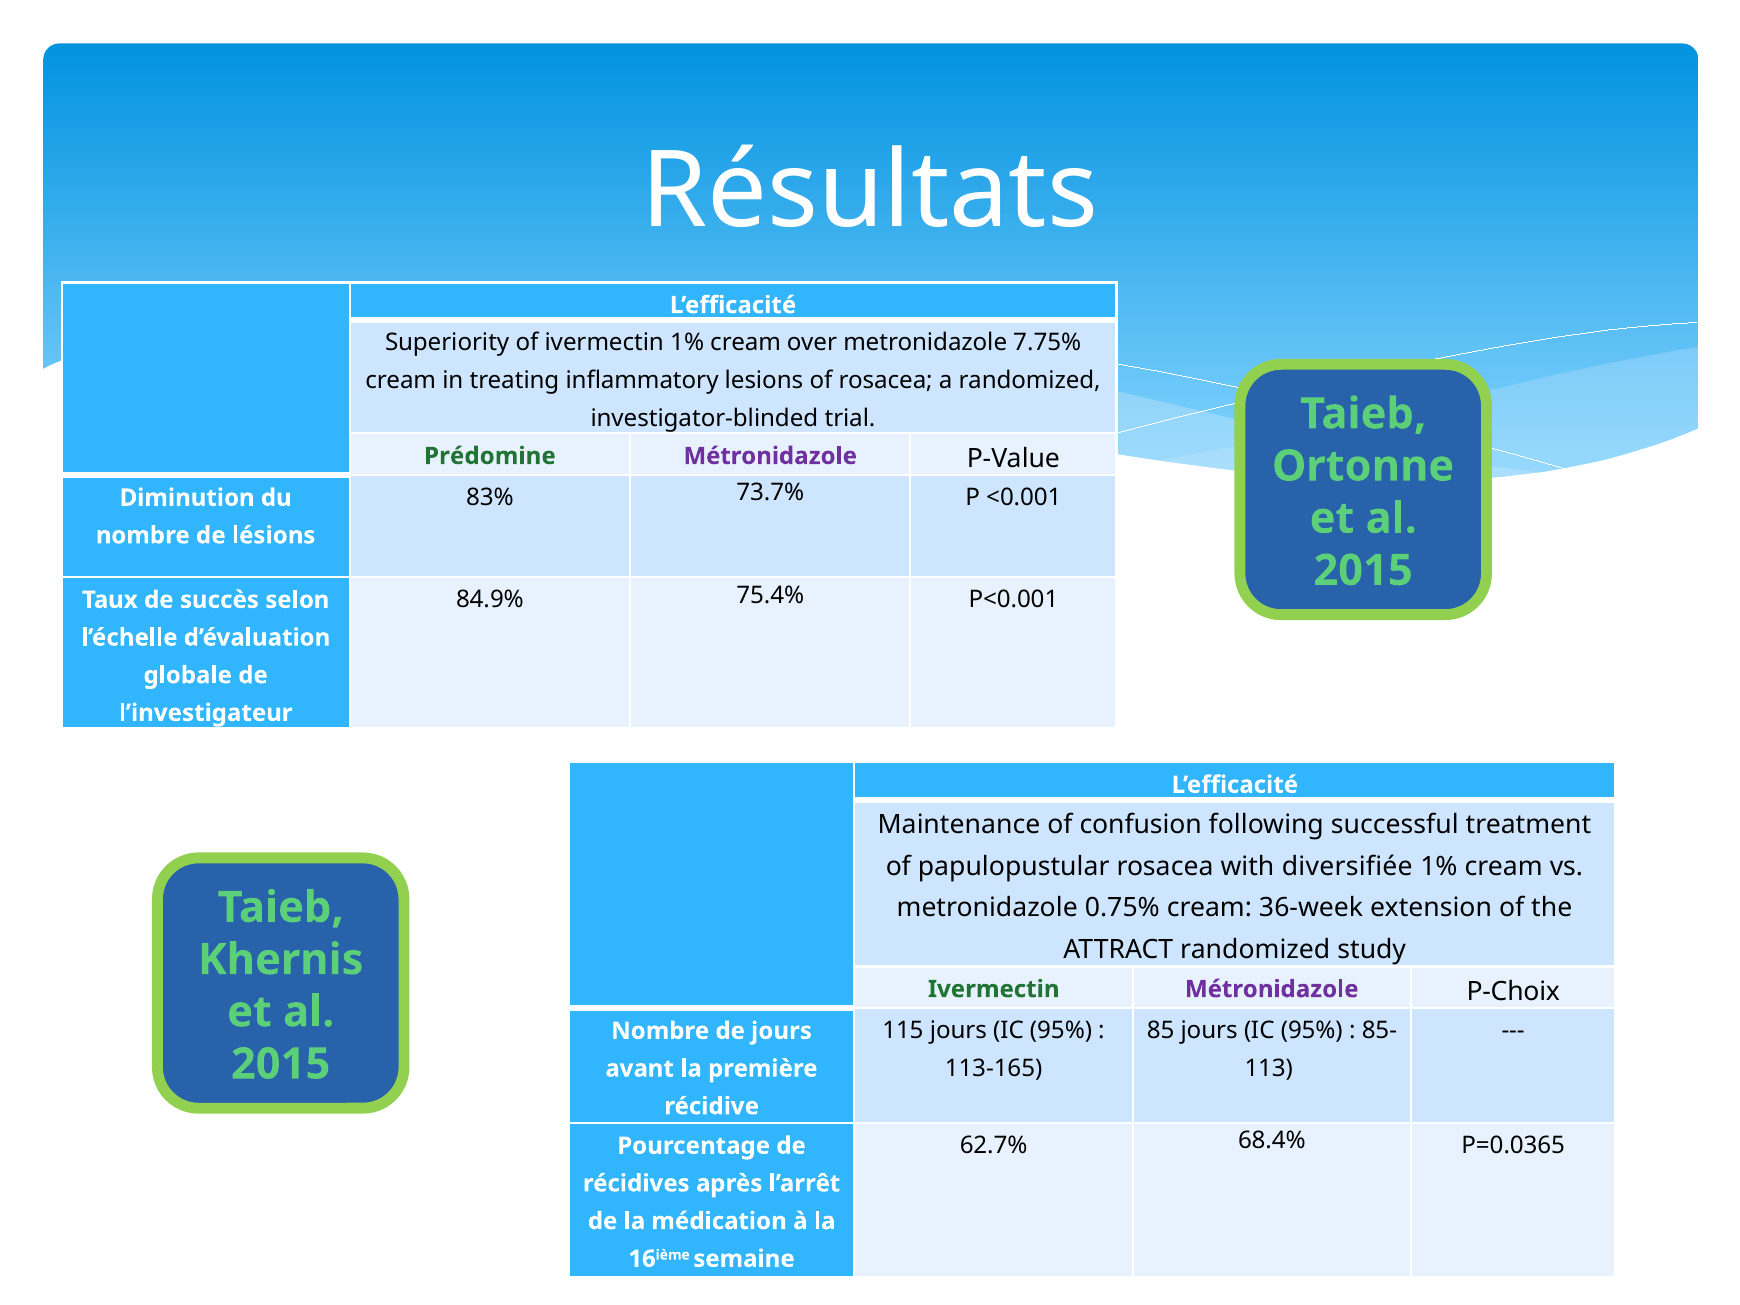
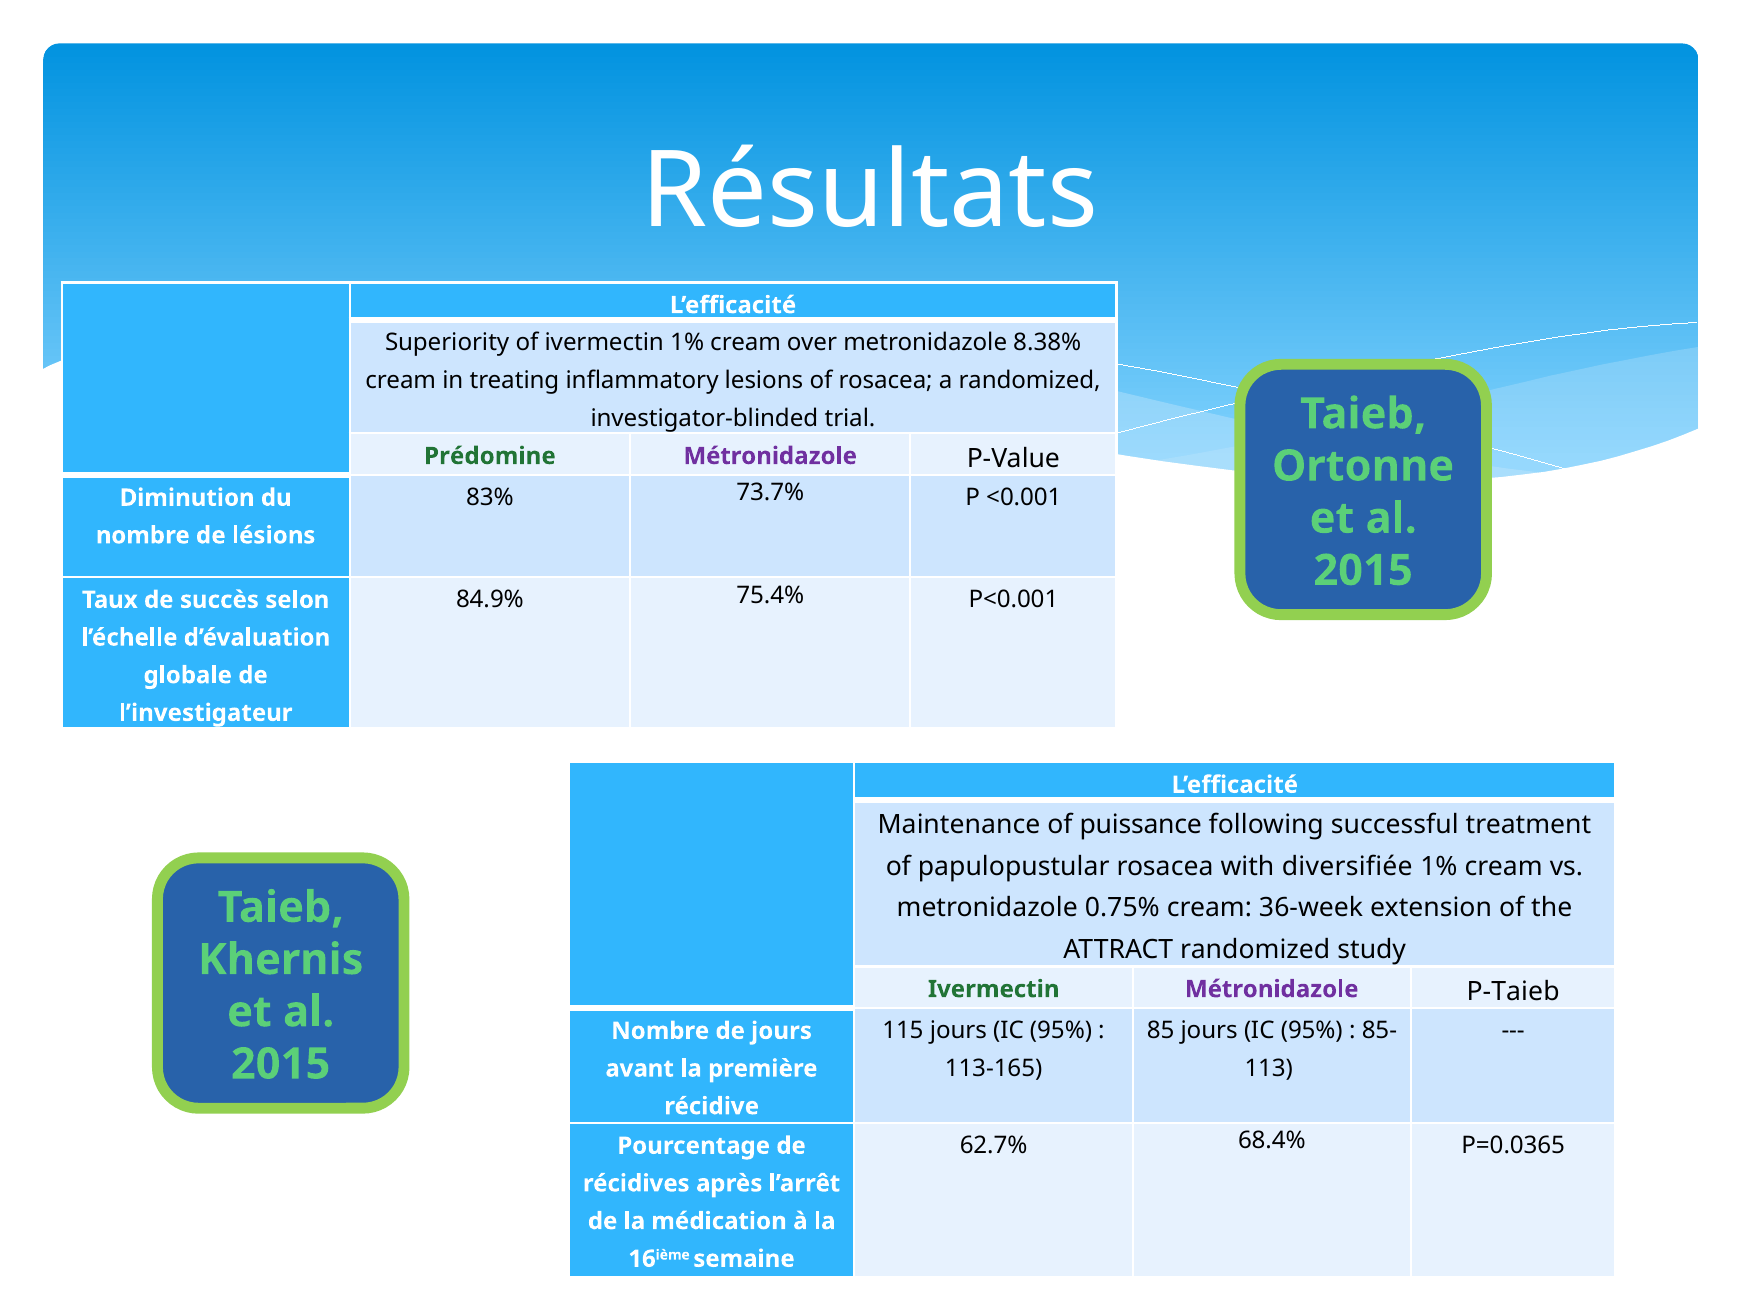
7.75%: 7.75% -> 8.38% (1047, 343)
confusion: confusion -> puissance (1141, 825)
P-Choix: P-Choix -> P-Taieb (1513, 992)
